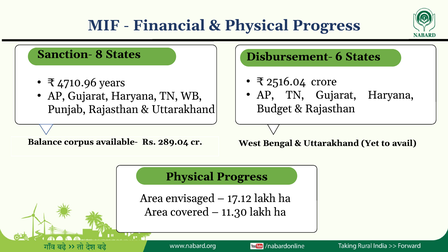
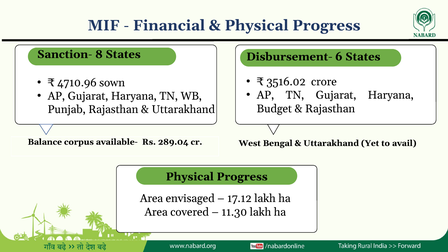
2516.04: 2516.04 -> 3516.02 (286, 82)
years: years -> sown (112, 83)
